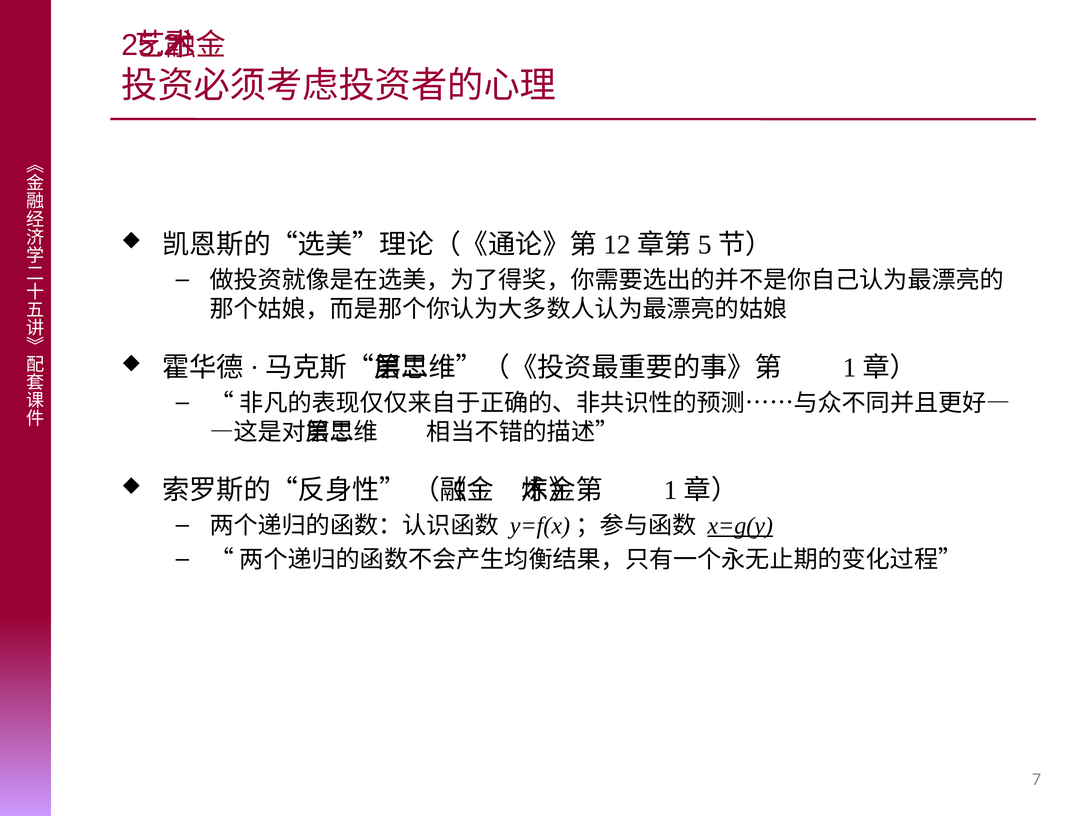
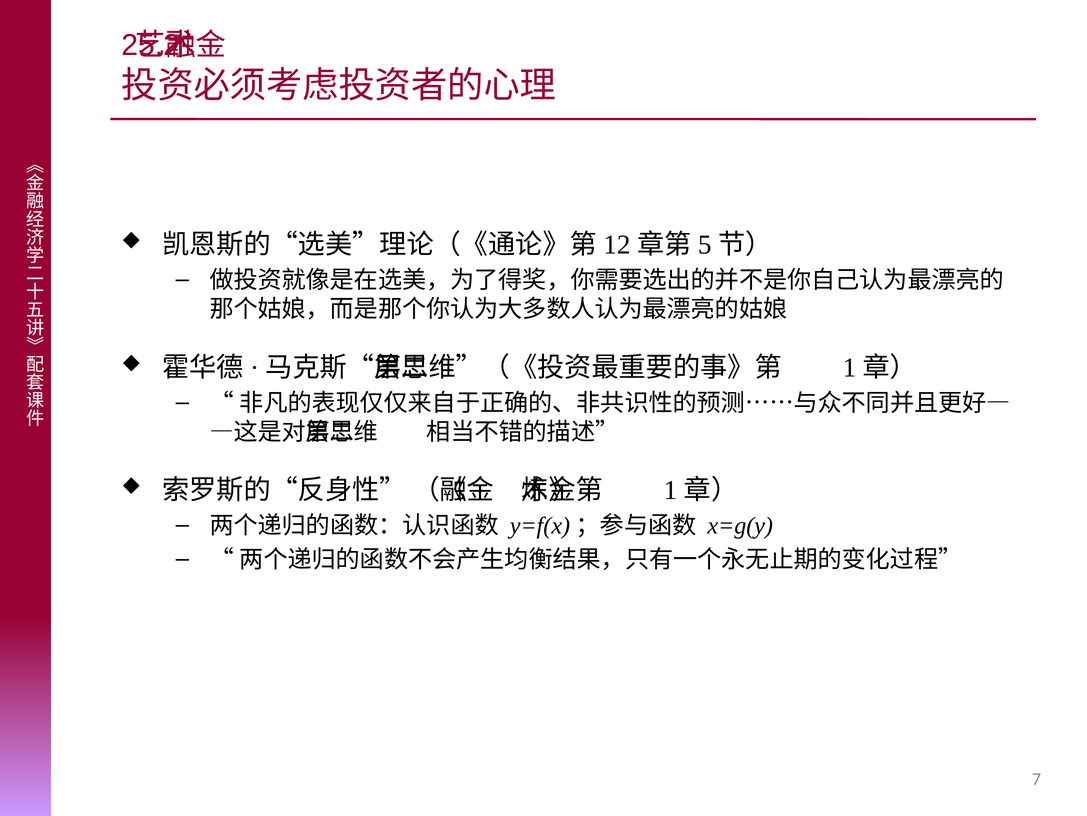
x=g(y underline: present -> none (740, 525)
